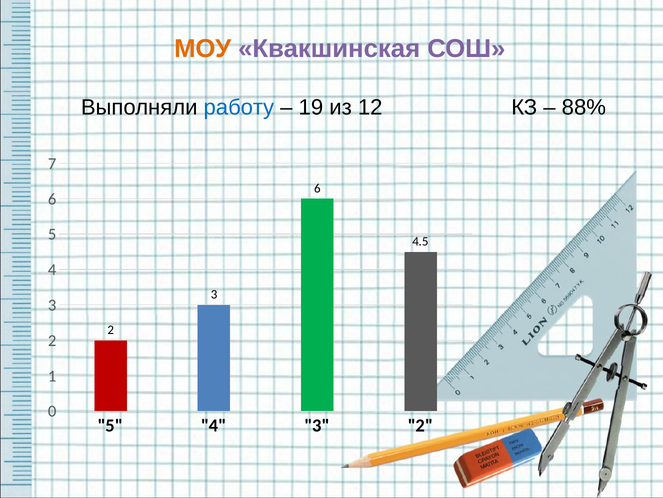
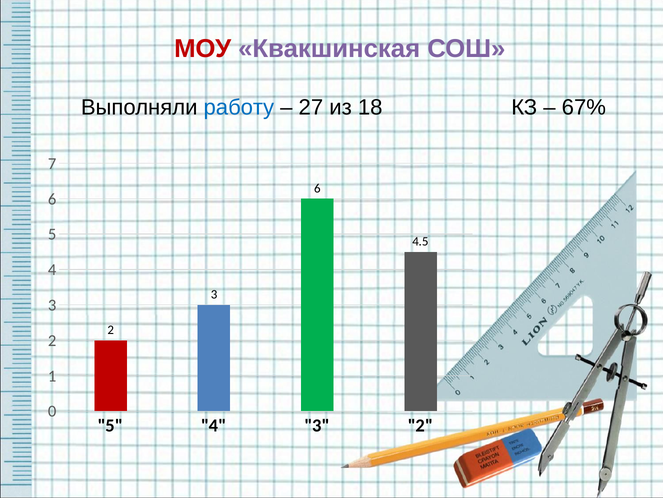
МОУ colour: orange -> red (203, 49)
19: 19 -> 27 (311, 107)
12: 12 -> 18 (370, 107)
88%: 88% -> 67% (584, 107)
